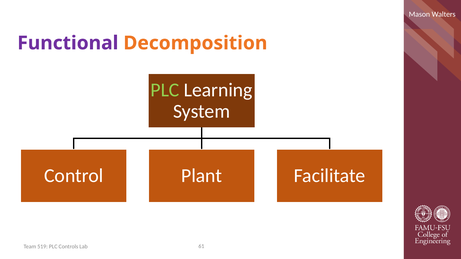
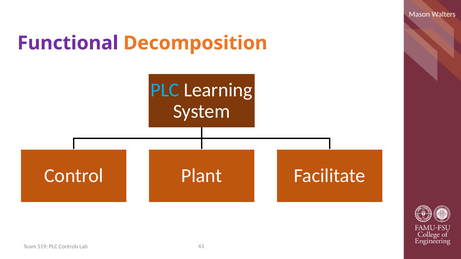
PLC colour: light green -> light blue (165, 90)
